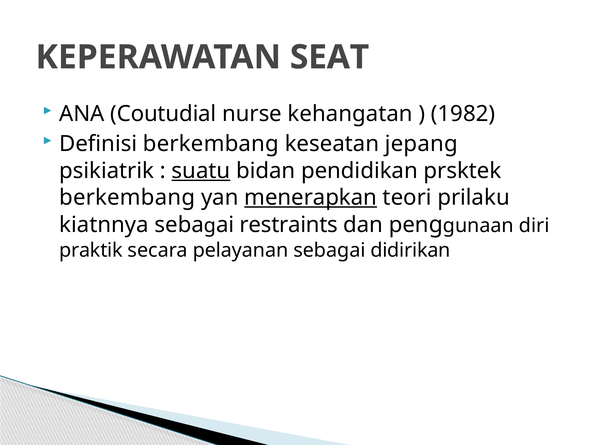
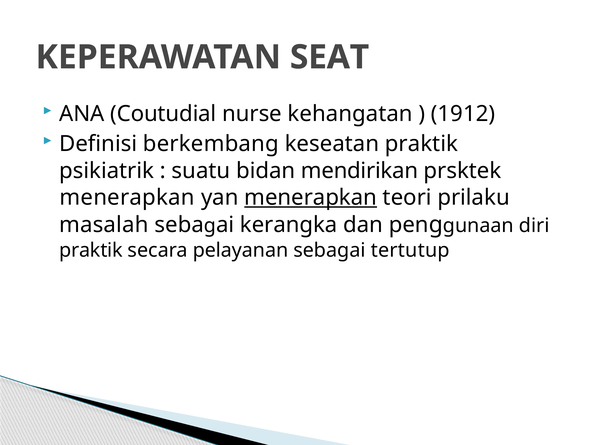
1982: 1982 -> 1912 (463, 114)
keseatan jepang: jepang -> praktik (421, 144)
suatu underline: present -> none (201, 171)
pendidikan: pendidikan -> mendirikan (360, 171)
berkembang: berkembang -> menerapkan (127, 197)
kiatnnya: kiatnnya -> masalah (104, 225)
restraints: restraints -> kerangka (289, 225)
didirikan: didirikan -> tertutup (410, 250)
